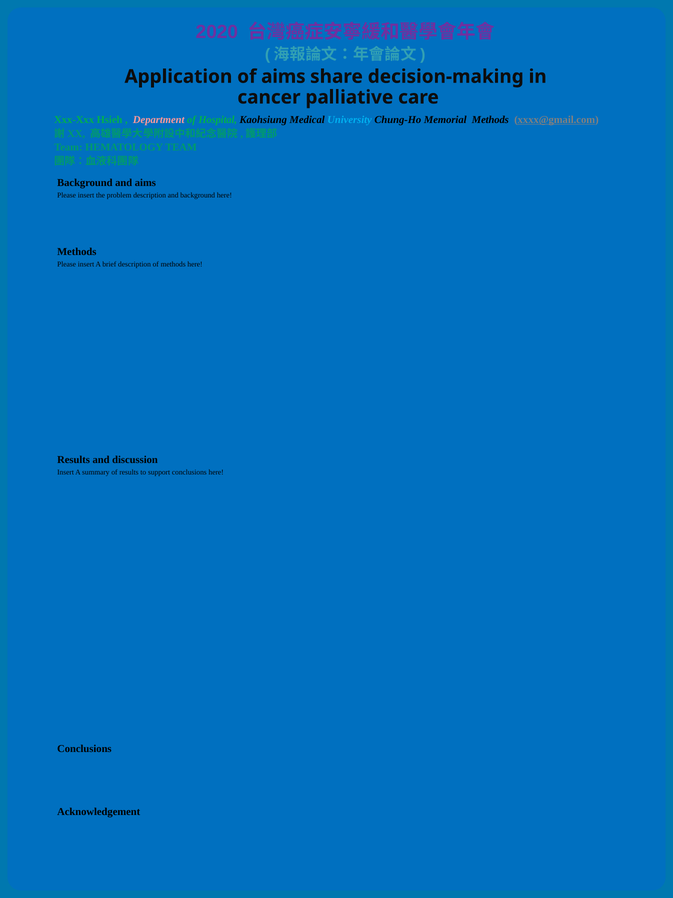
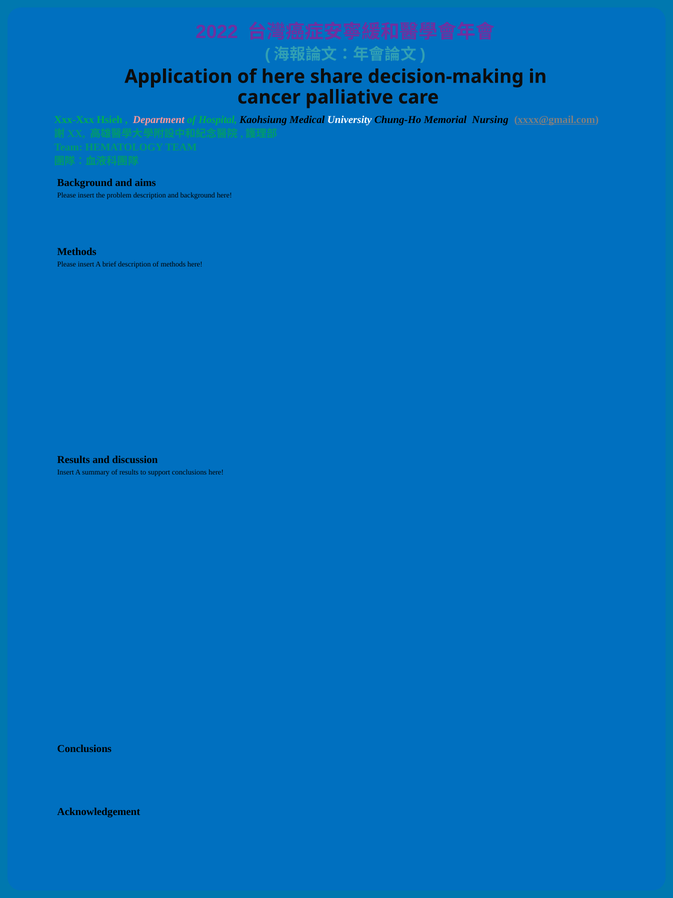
2020: 2020 -> 2022 (217, 32)
of aims: aims -> here (283, 77)
University colour: light blue -> white (350, 120)
Memorial Methods: Methods -> Nursing (490, 120)
